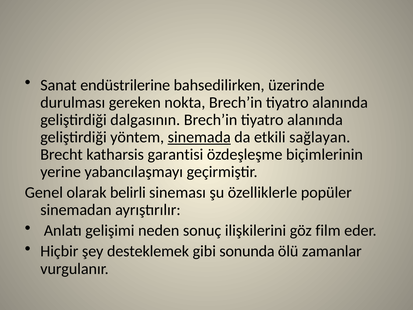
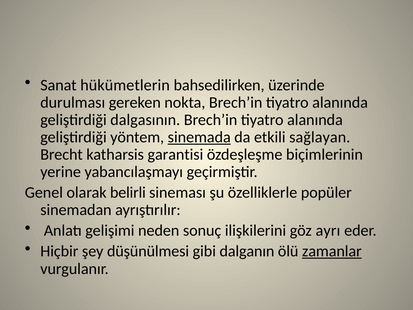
endüstrilerine: endüstrilerine -> hükümetlerin (125, 85)
film: film -> ayrı (328, 230)
desteklemek: desteklemek -> düşünülmesi (148, 251)
sonunda: sonunda -> dalganın (247, 251)
zamanlar underline: none -> present (332, 251)
